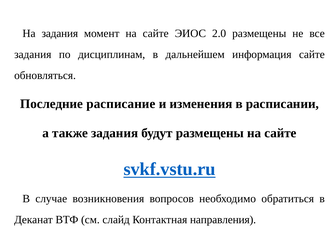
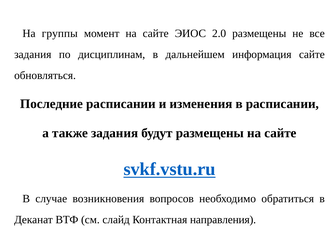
На задания: задания -> группы (60, 33)
Последние расписание: расписание -> расписании (121, 104)
